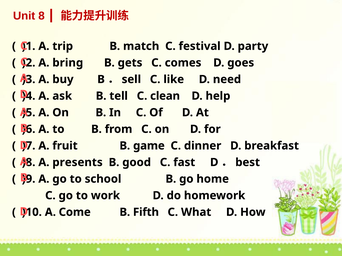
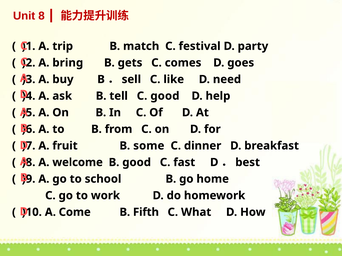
C clean: clean -> good (165, 96)
game: game -> some (149, 146)
presents: presents -> welcome (78, 163)
